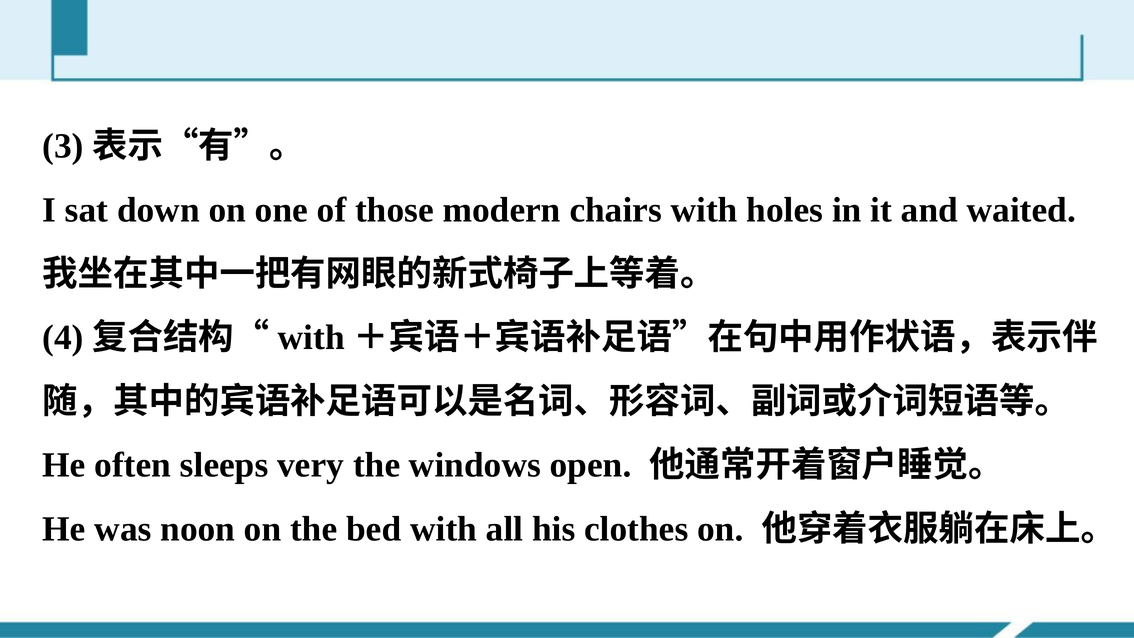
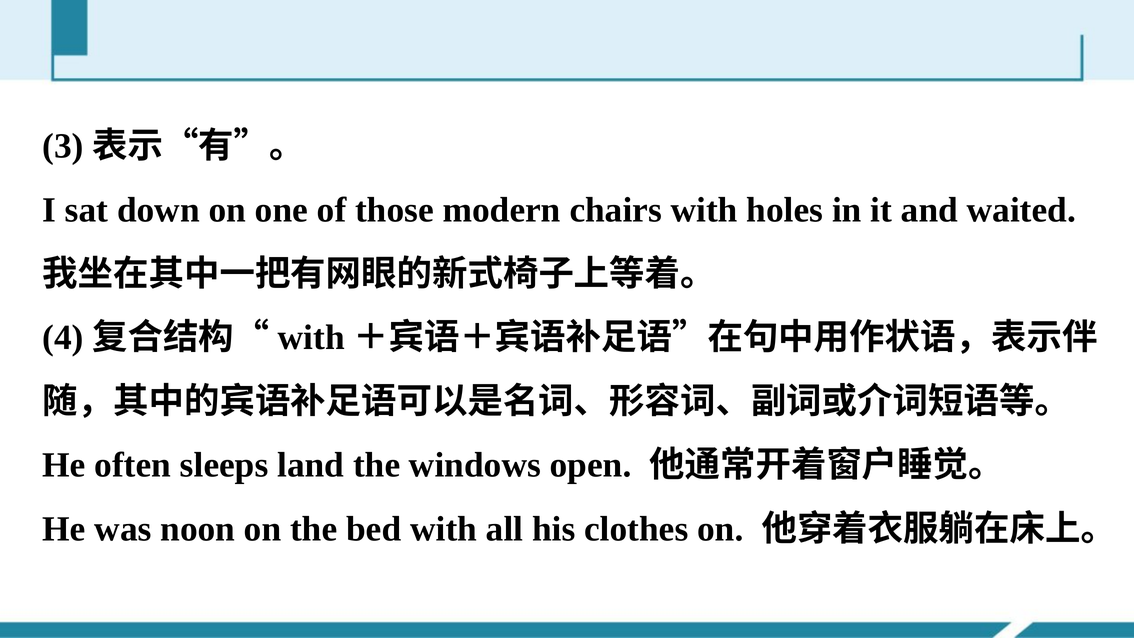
very: very -> land (311, 465)
